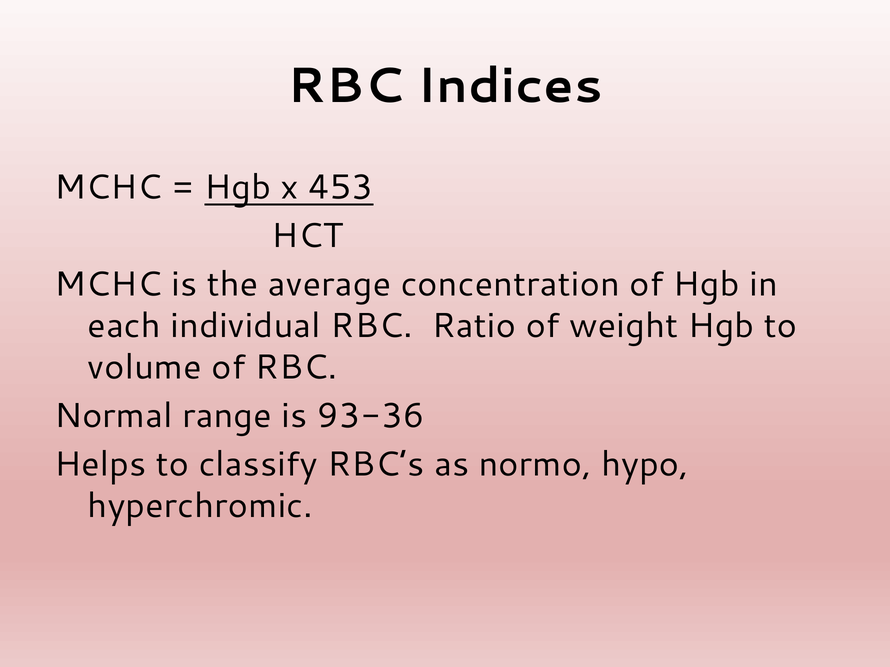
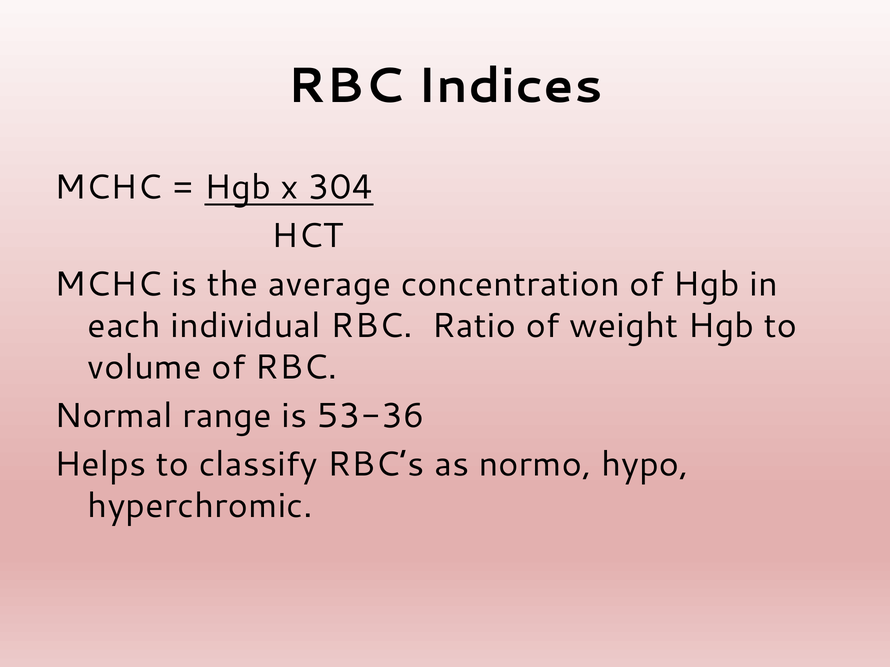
453: 453 -> 304 (341, 187)
93-36: 93-36 -> 53-36 (371, 416)
